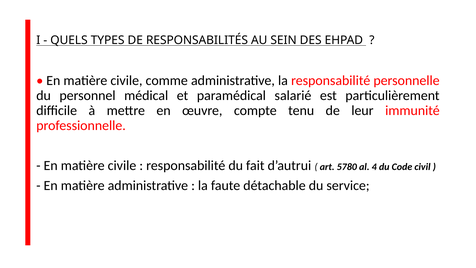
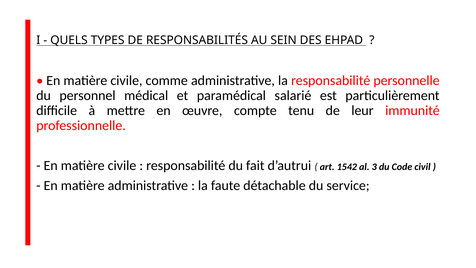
5780: 5780 -> 1542 (347, 167)
4: 4 -> 3 (374, 167)
